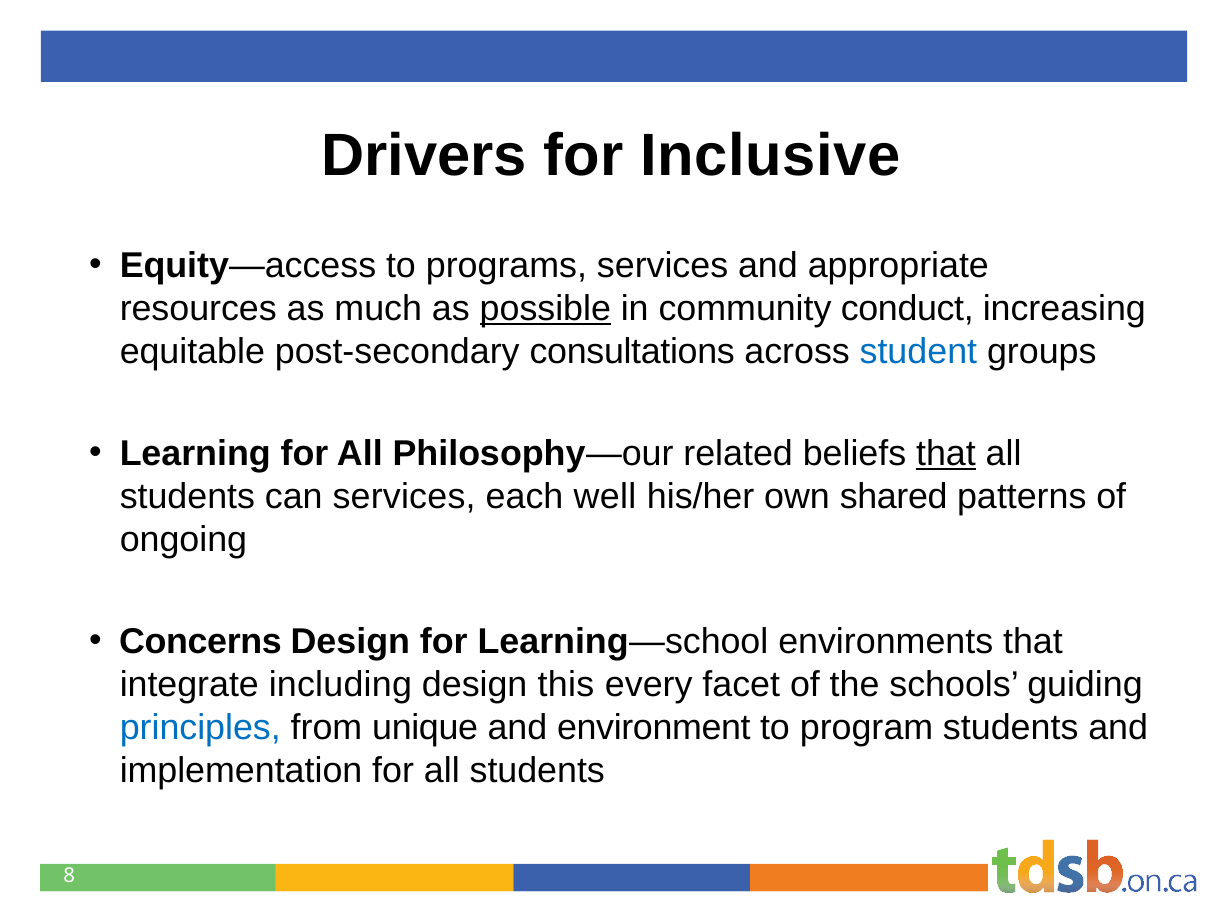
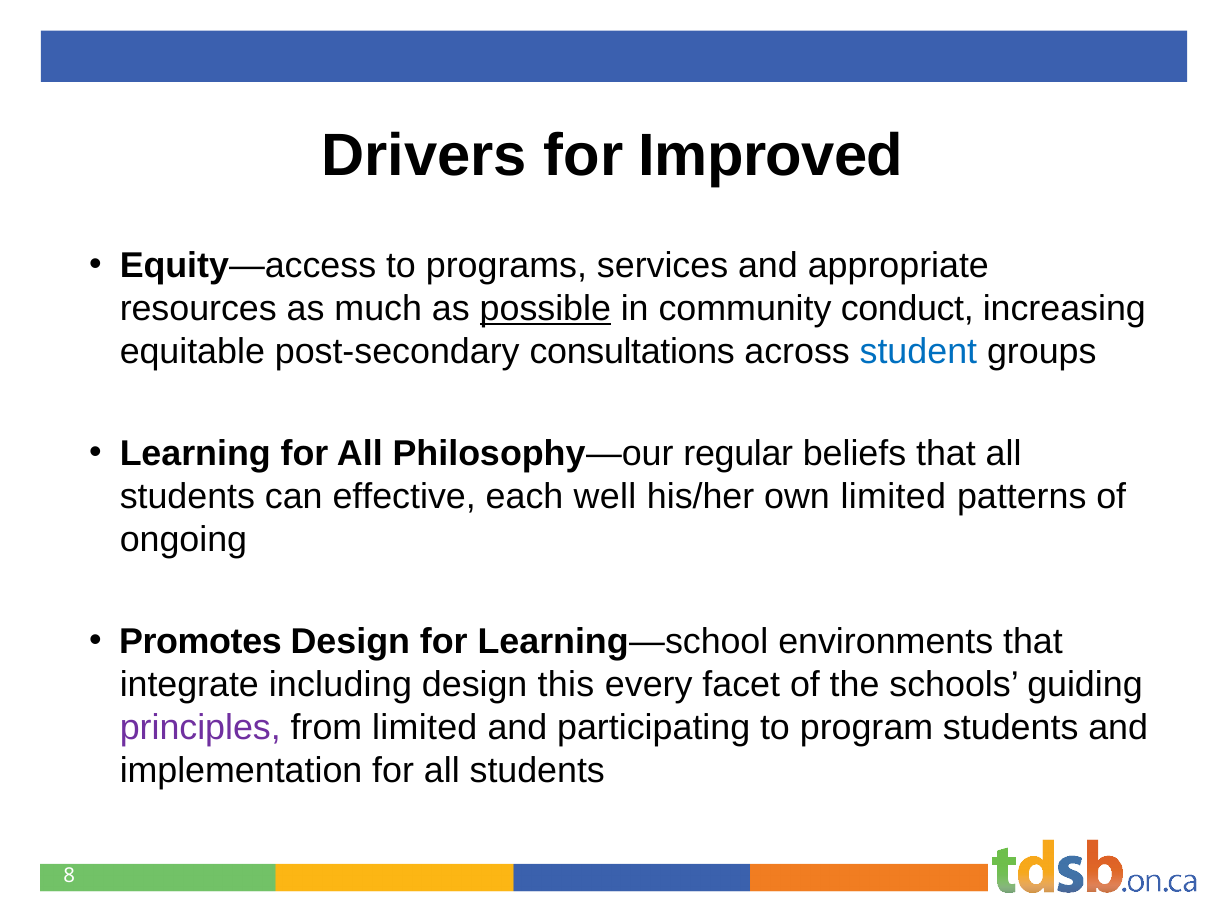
Inclusive: Inclusive -> Improved (771, 156)
related: related -> regular (738, 454)
that underline: present -> none (946, 454)
can services: services -> effective (404, 497)
own shared: shared -> limited (893, 497)
Concerns: Concerns -> Promotes (200, 642)
principles colour: blue -> purple (200, 728)
from unique: unique -> limited (425, 728)
environment: environment -> participating (654, 728)
